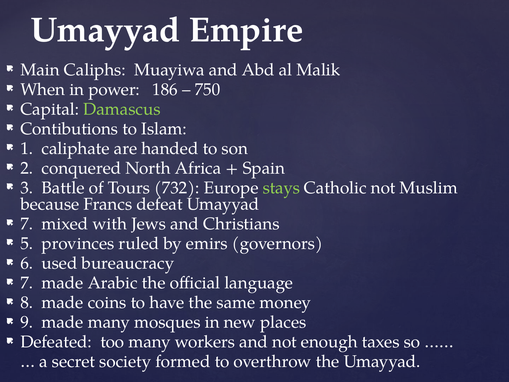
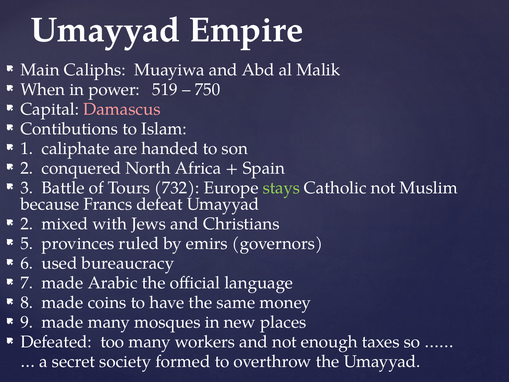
186: 186 -> 519 (165, 89)
Damascus colour: light green -> pink (122, 109)
7: 7 -> 2 (27, 224)
